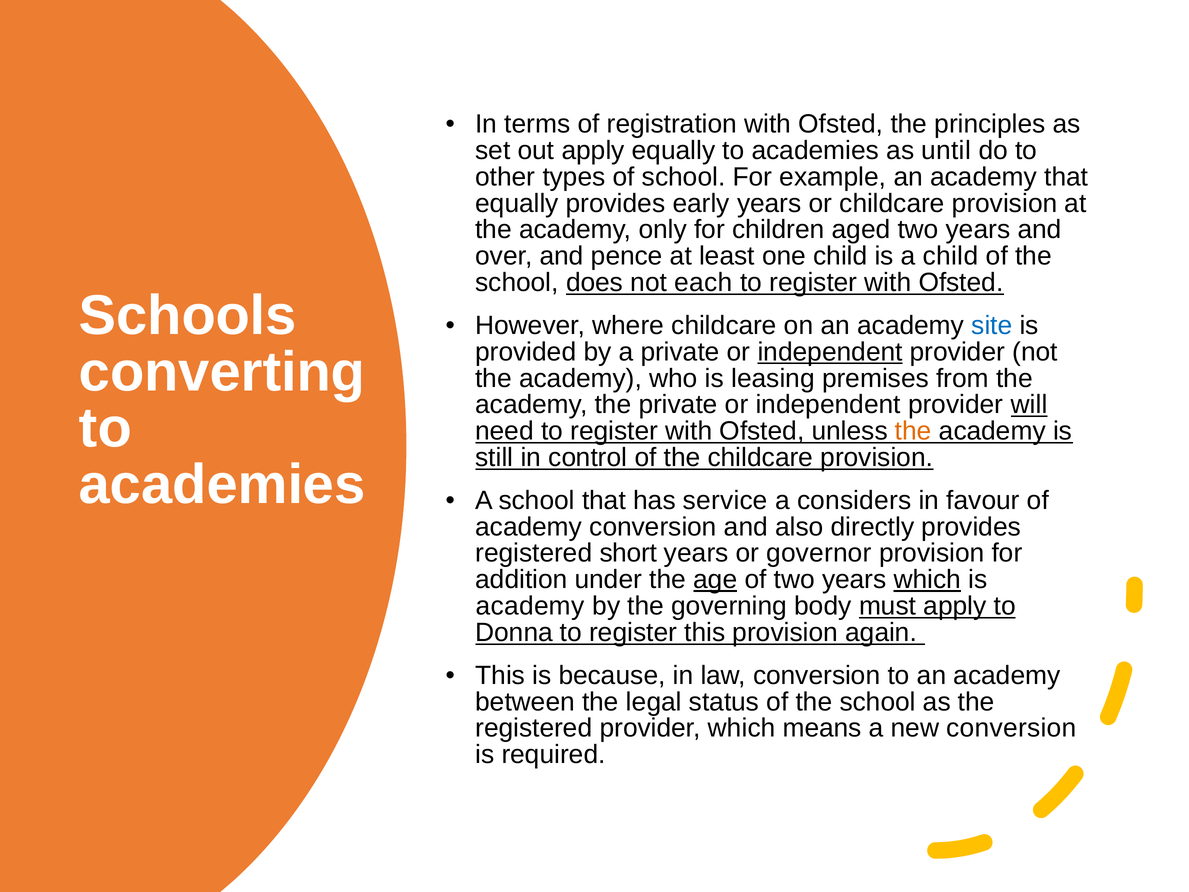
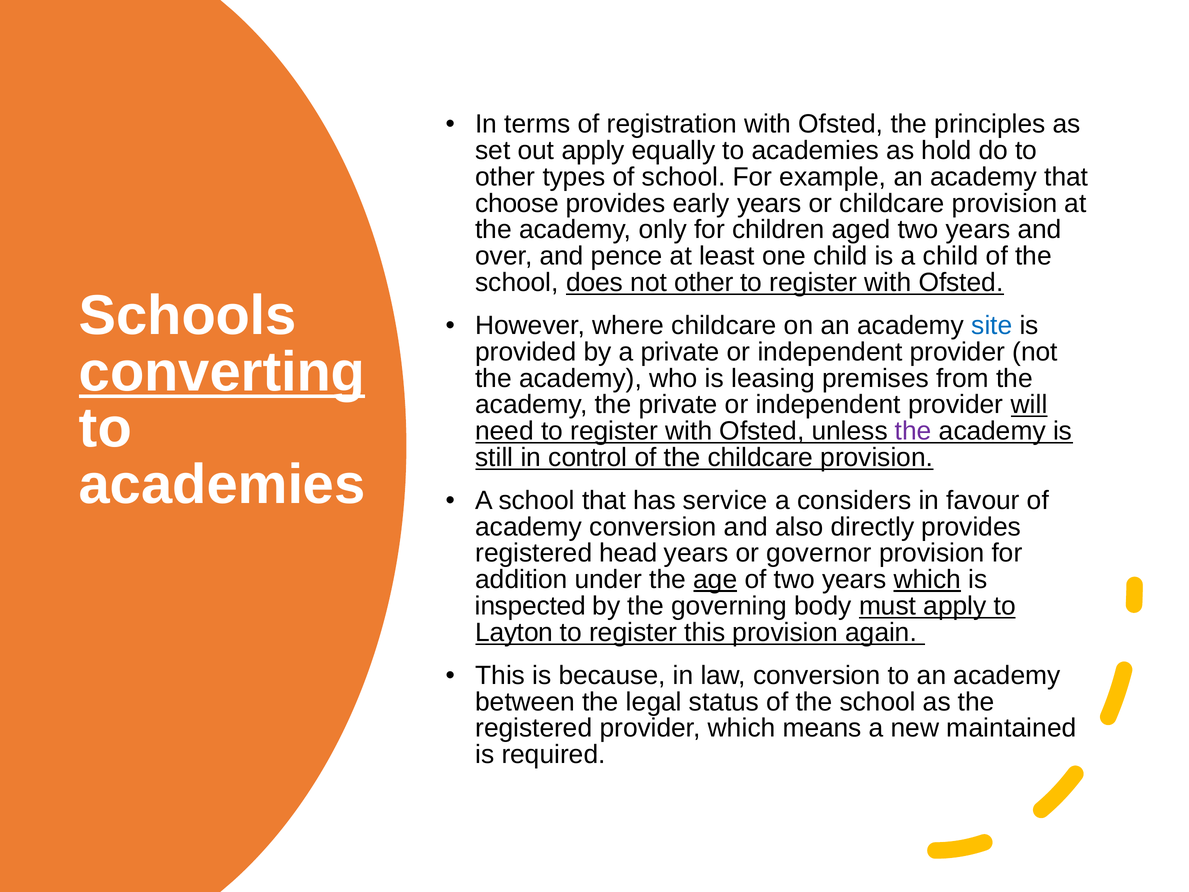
until: until -> hold (946, 150)
equally: equally -> choose (517, 203)
not each: each -> other (704, 282)
independent underline: present -> none (830, 352)
converting underline: none -> present (222, 372)
the colour: orange -> purple (913, 431)
short: short -> head (628, 553)
academy: academy -> inspected (530, 606)
Donna: Donna -> Layton (514, 632)
new conversion: conversion -> maintained (1012, 728)
